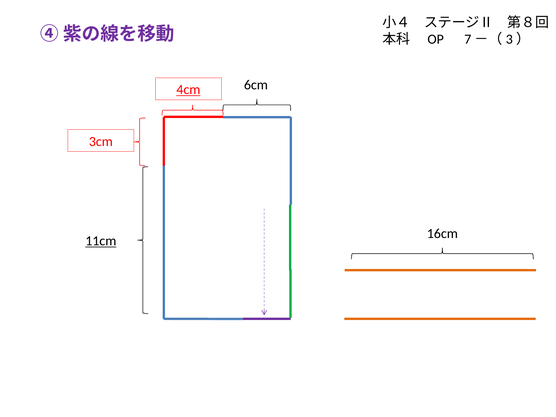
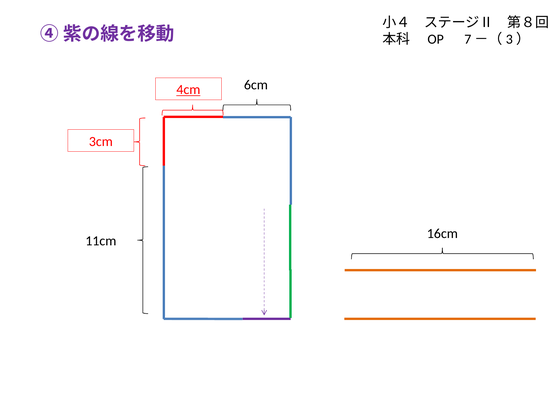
11cm underline: present -> none (101, 241)
